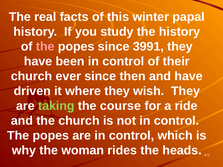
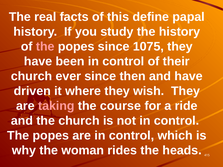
winter: winter -> define (151, 17)
3991: 3991 -> 1075 (148, 47)
taking colour: light green -> pink (56, 106)
